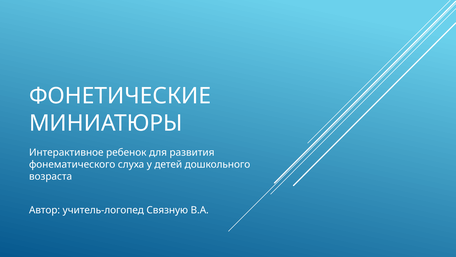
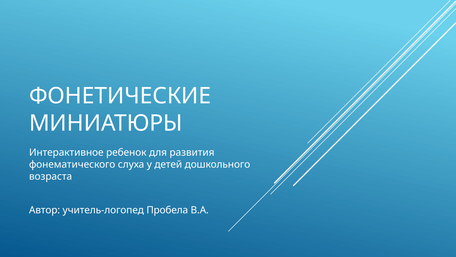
Связную: Связную -> Пробела (167, 210)
